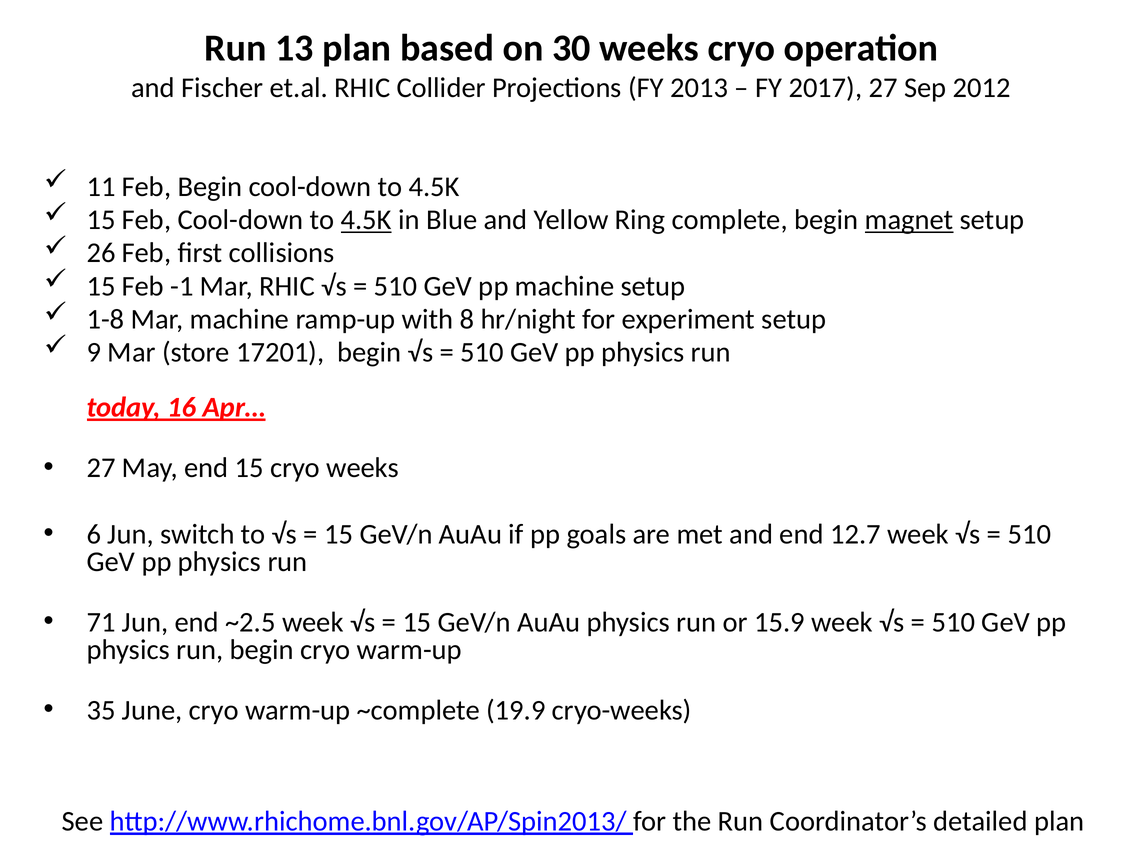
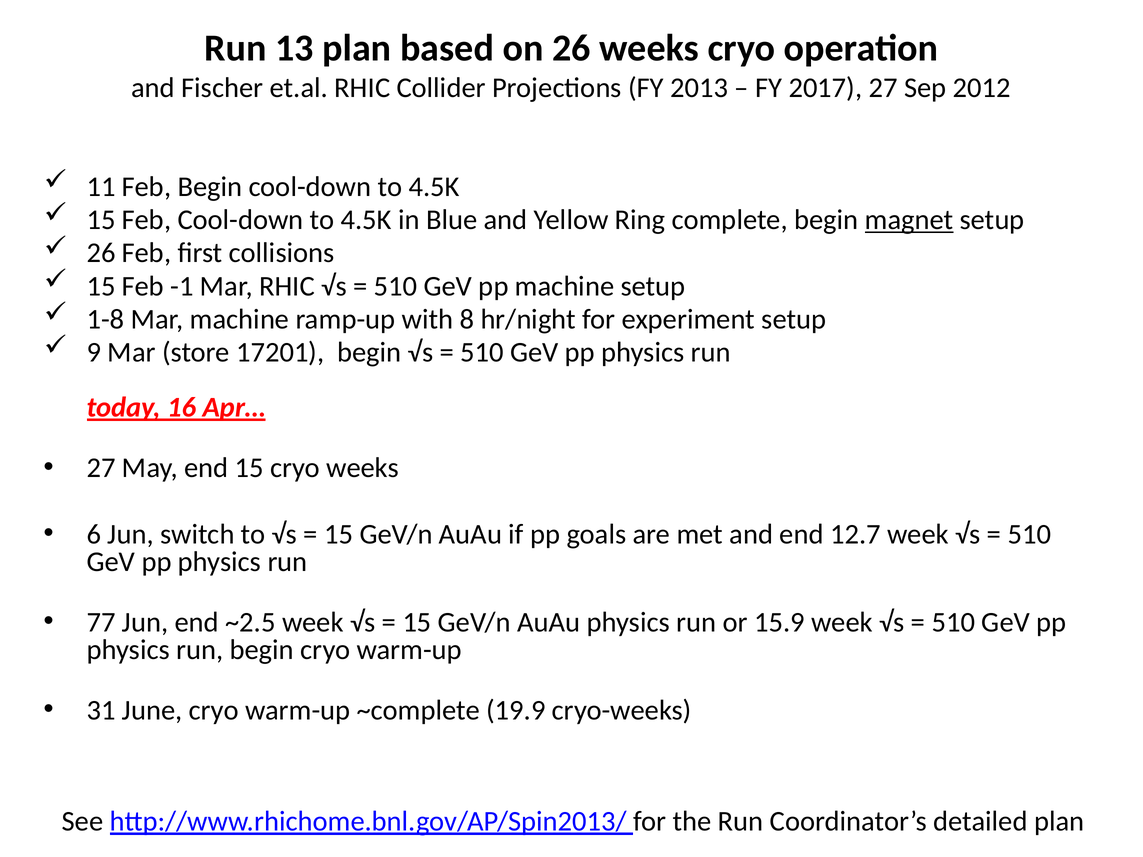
on 30: 30 -> 26 (571, 48)
4.5K underline: present -> none (366, 220)
71: 71 -> 77 (101, 622)
35: 35 -> 31 (101, 710)
